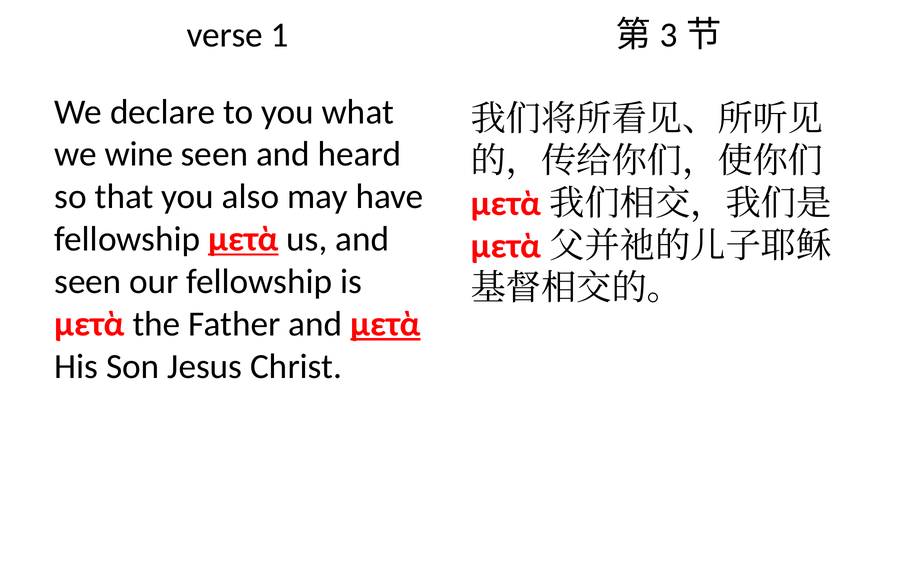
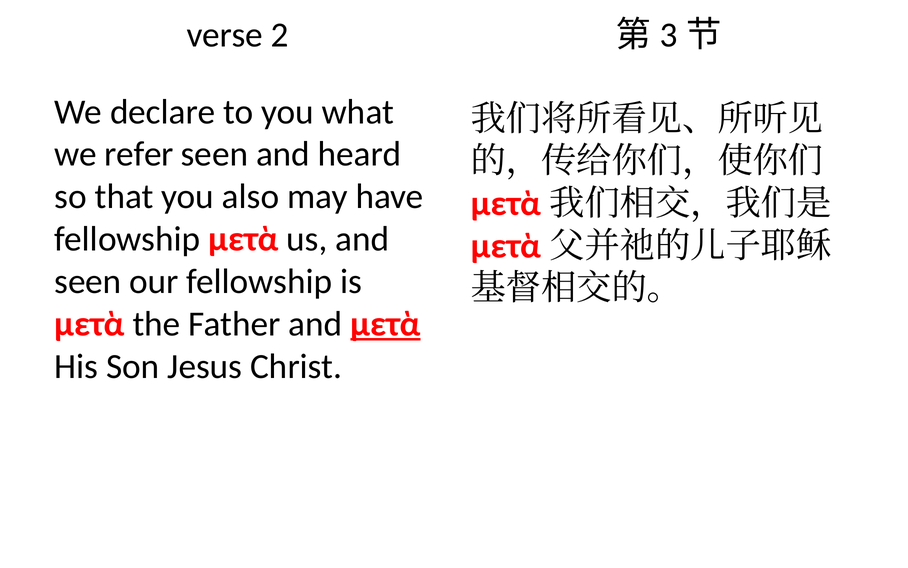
1: 1 -> 2 (280, 35)
wine: wine -> refer (139, 154)
μετὰ underline: present -> none (243, 239)
